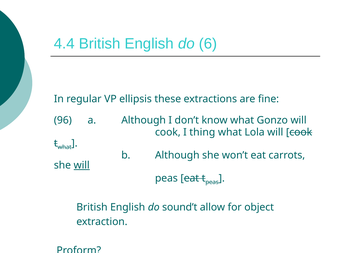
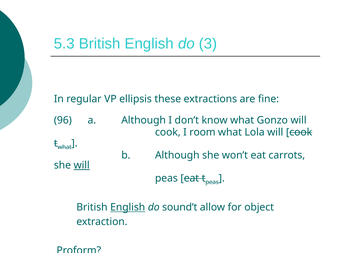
4.4: 4.4 -> 5.3 (64, 44)
6: 6 -> 3 (208, 44)
thing: thing -> room (202, 132)
English underline: none -> present (128, 207)
